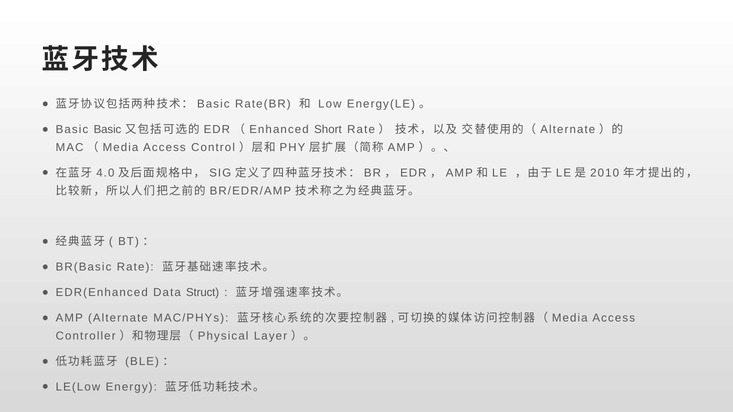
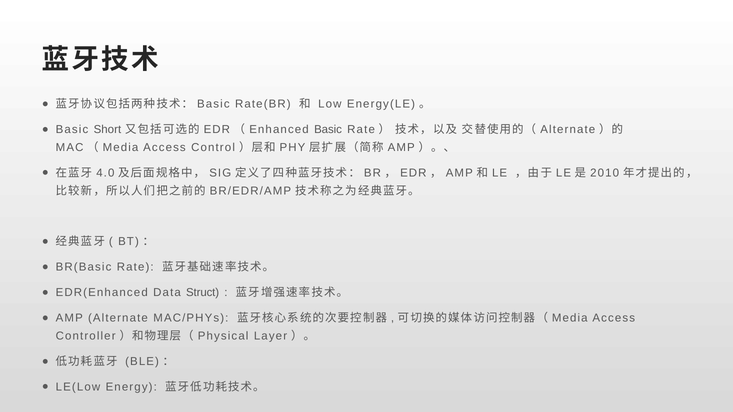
Basic Basic: Basic -> Short (107, 130)
Short: Short -> Basic (328, 130)
